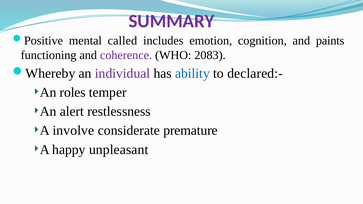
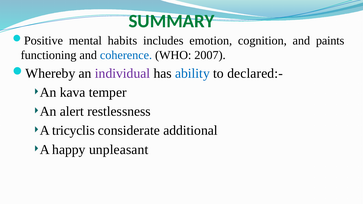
SUMMARY colour: purple -> green (172, 21)
called: called -> habits (122, 41)
coherence colour: purple -> blue (126, 55)
2083: 2083 -> 2007 (210, 55)
roles: roles -> kava (73, 92)
involve: involve -> tricyclis (73, 131)
premature: premature -> additional (190, 131)
